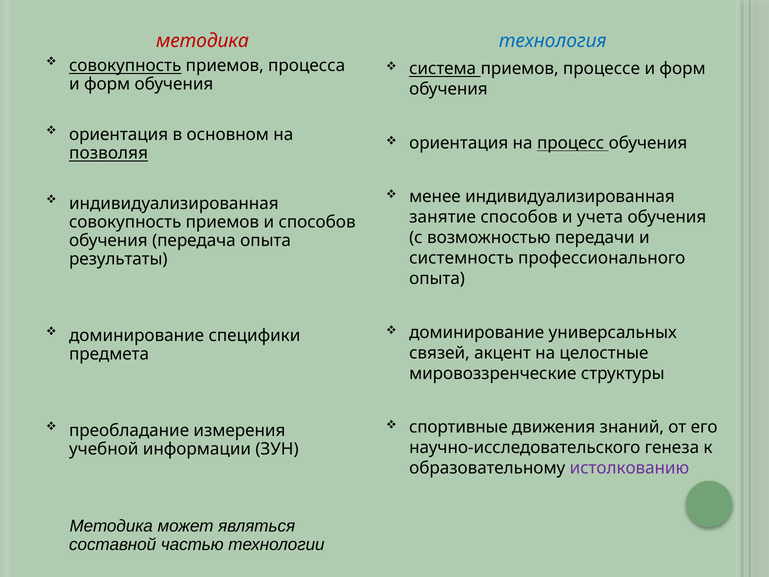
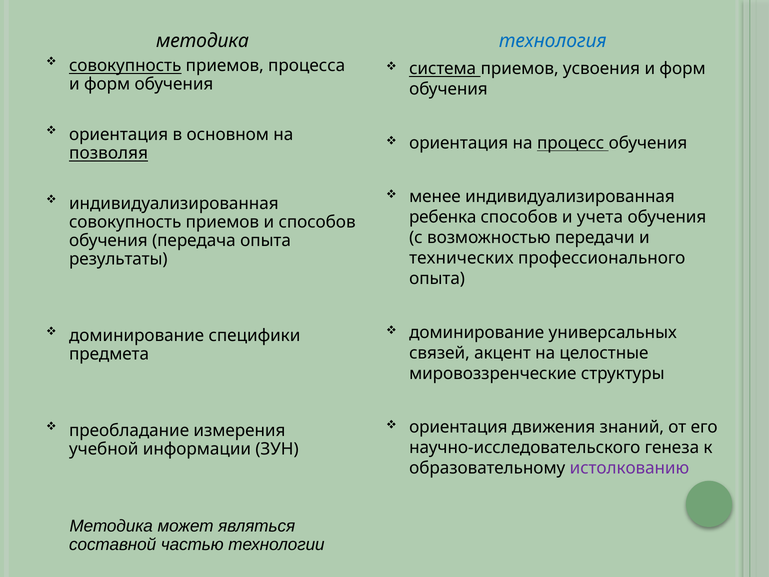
методика colour: red -> black (202, 41)
процессе: процессе -> усвоения (602, 69)
занятие: занятие -> ребенка (443, 217)
системность: системность -> технических (461, 258)
спортивные: спортивные -> ориентация (458, 427)
